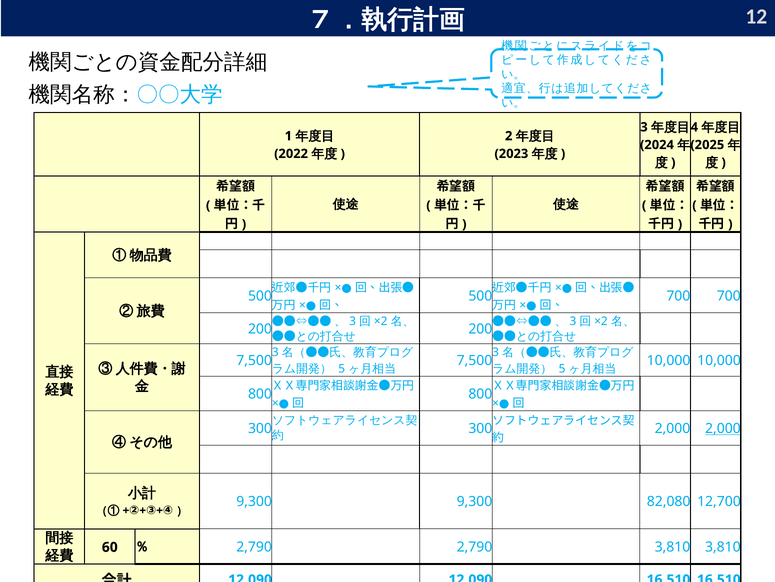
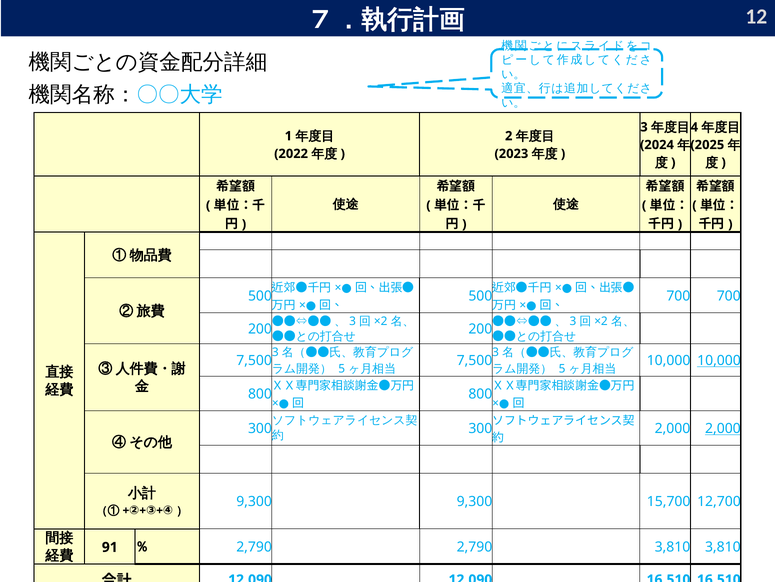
10,000 underline: none -> present (719, 360)
82,080: 82,080 -> 15,700 (669, 501)
60: 60 -> 91 (110, 547)
